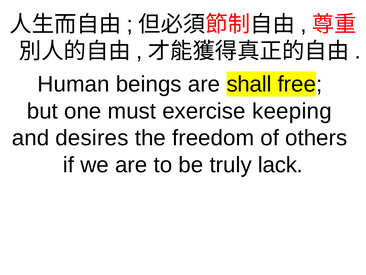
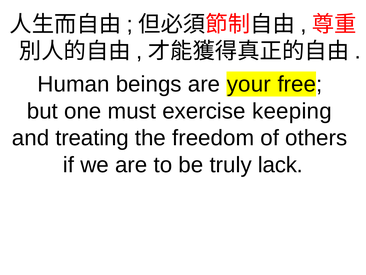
shall: shall -> your (249, 84)
desires: desires -> treating (92, 138)
